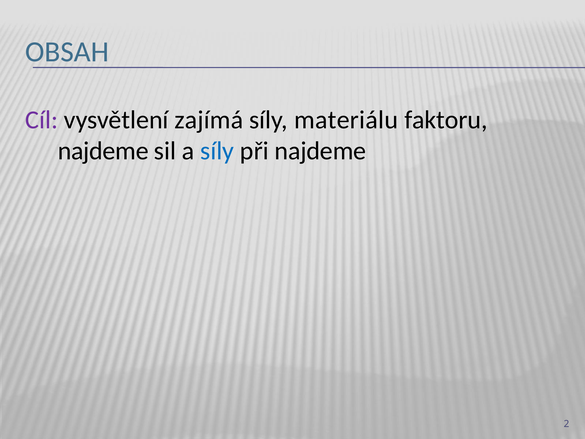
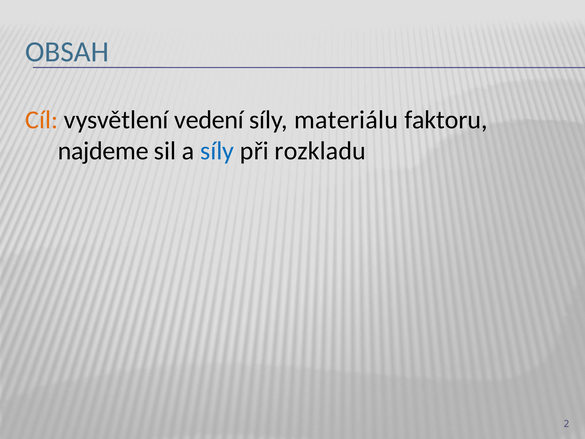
Cíl colour: purple -> orange (42, 120)
zajímá: zajímá -> vedení (209, 120)
při najdeme: najdeme -> rozkladu (320, 151)
